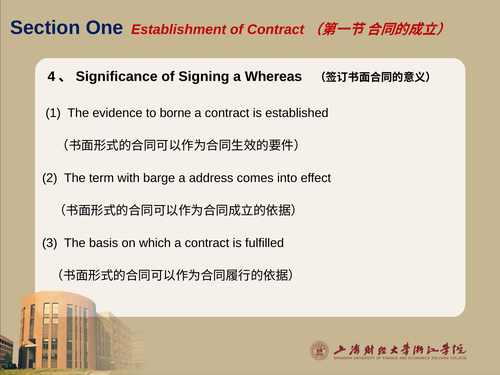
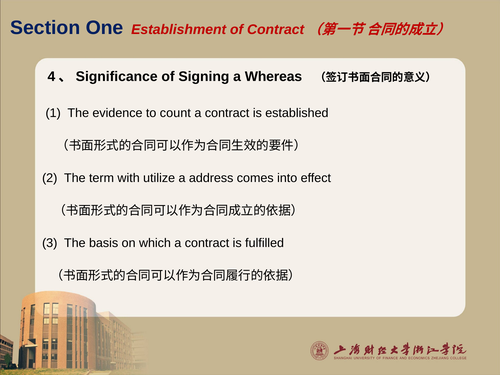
borne: borne -> count (175, 113)
barge: barge -> utilize (159, 178)
